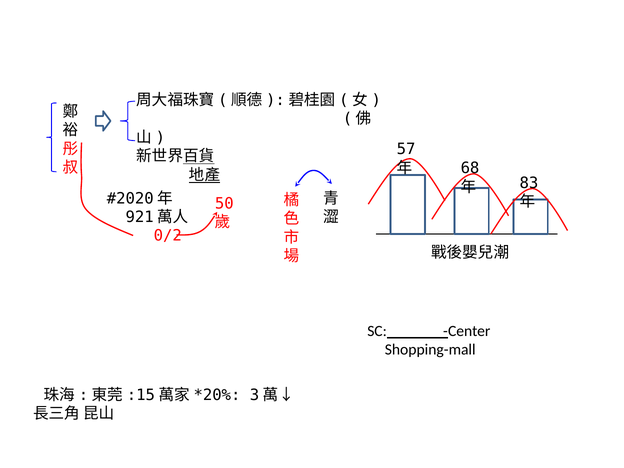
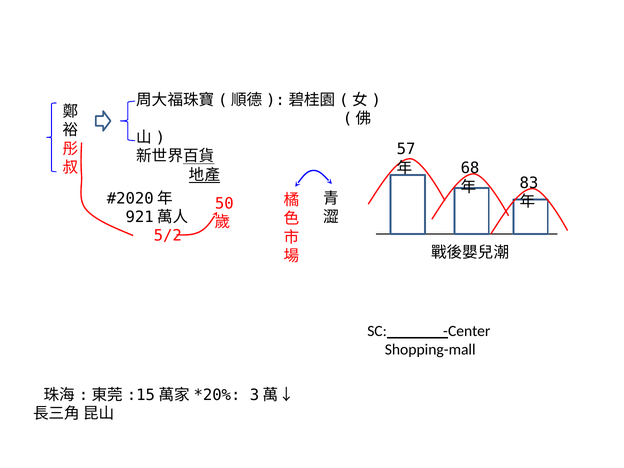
0/2: 0/2 -> 5/2 (168, 236)
